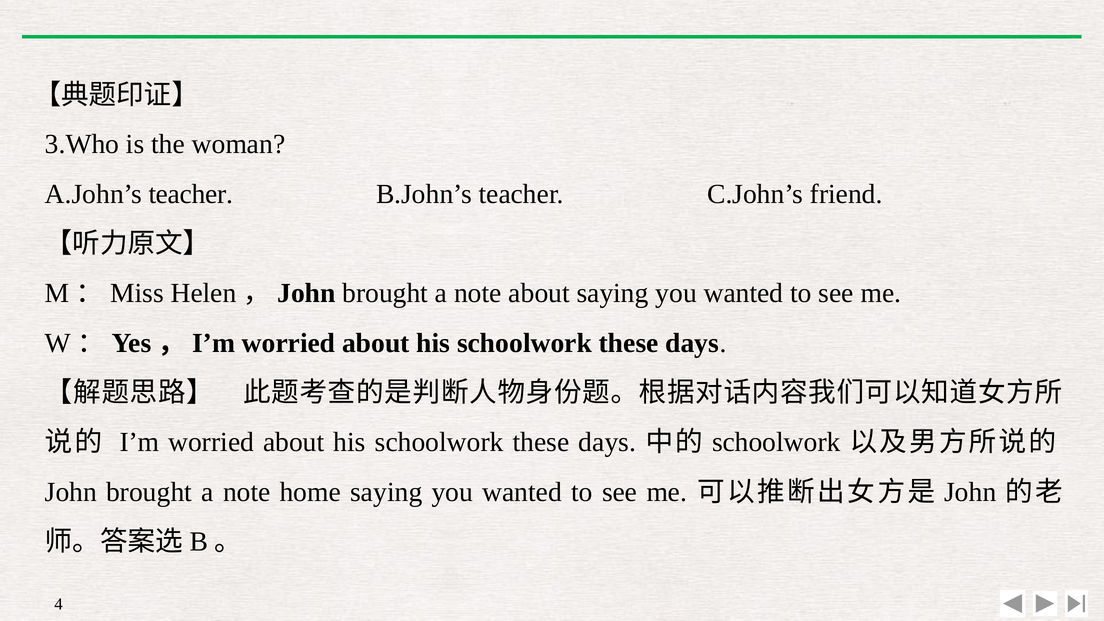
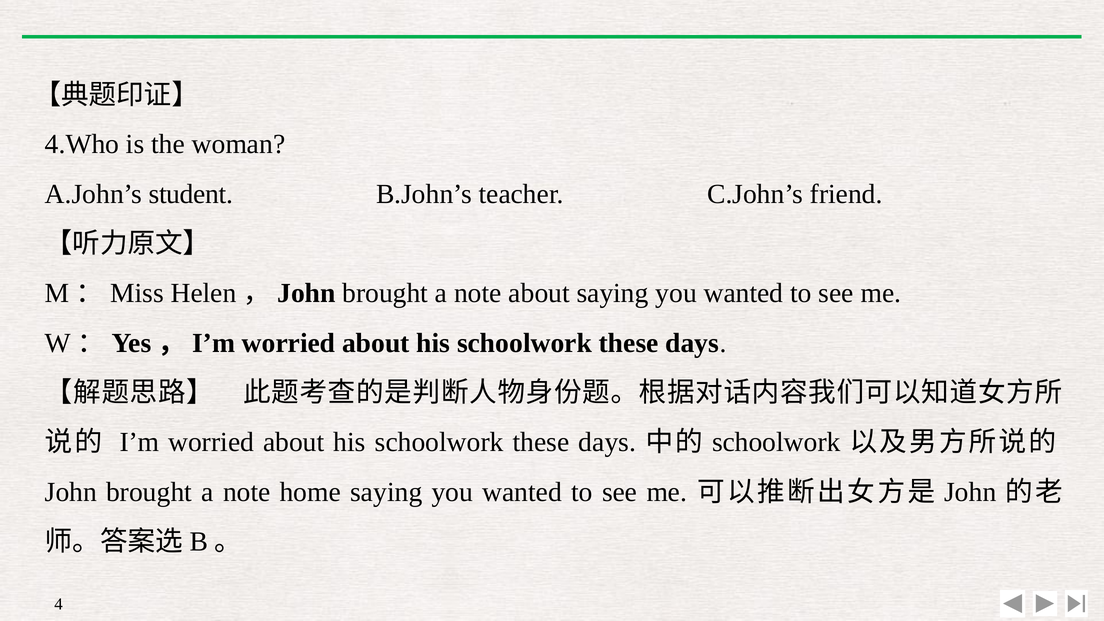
3.Who: 3.Who -> 4.Who (82, 144)
A.John’s teacher: teacher -> student (191, 194)
